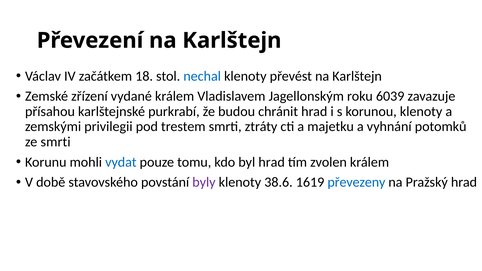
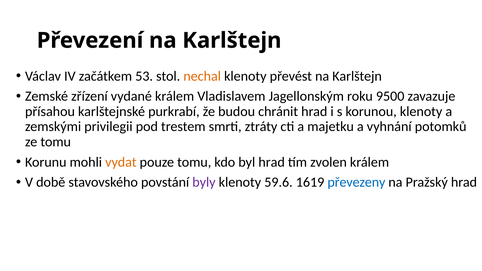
18: 18 -> 53 (144, 76)
nechal colour: blue -> orange (202, 76)
6039: 6039 -> 9500 (390, 96)
ze smrti: smrti -> tomu (56, 142)
vydat colour: blue -> orange (121, 162)
38.6: 38.6 -> 59.6 (278, 182)
